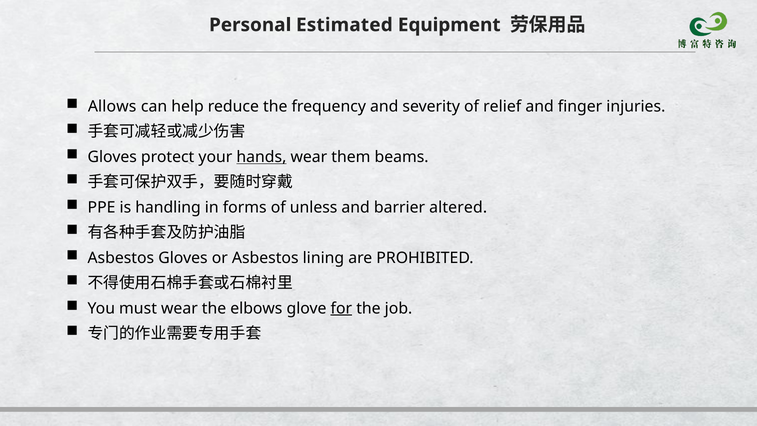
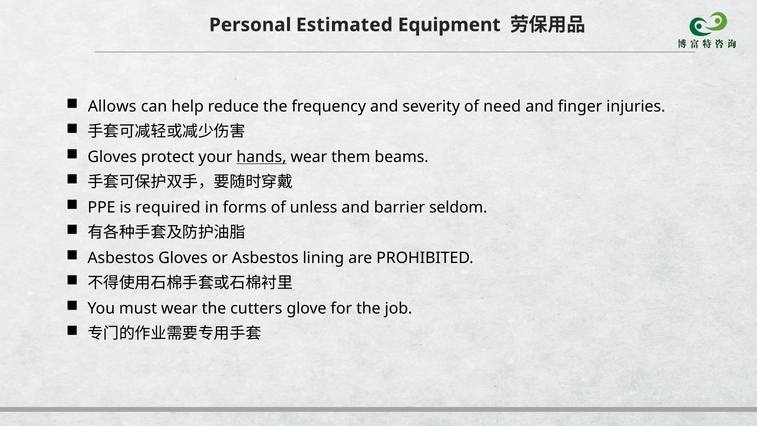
relief: relief -> need (502, 106)
handling: handling -> required (168, 207)
altered: altered -> seldom (458, 207)
elbows: elbows -> cutters (256, 308)
for underline: present -> none (341, 308)
